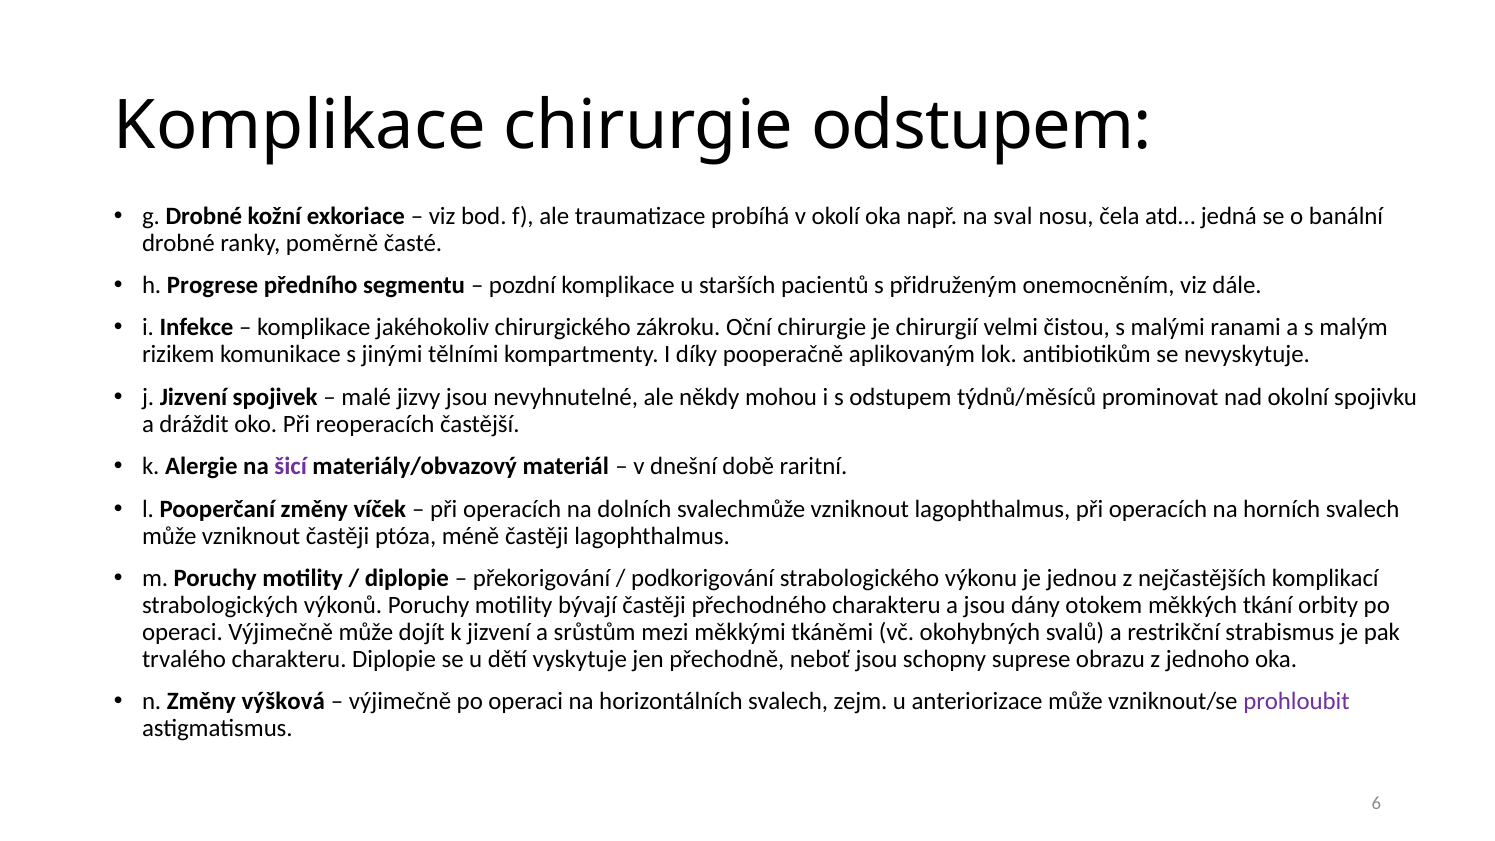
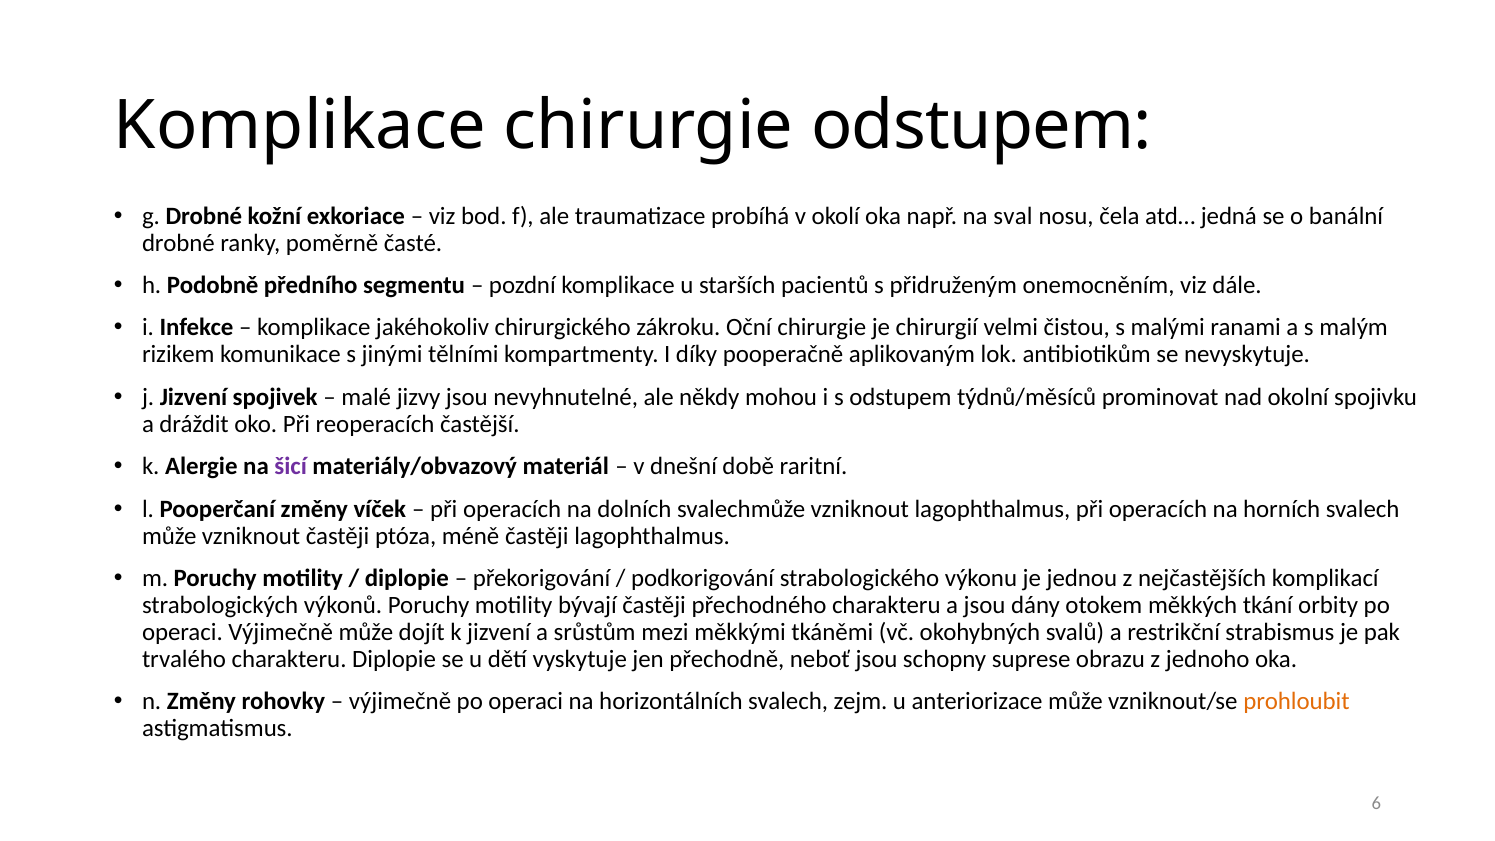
Progrese: Progrese -> Podobně (213, 285)
výšková: výšková -> rohovky (283, 701)
prohloubit colour: purple -> orange (1296, 701)
